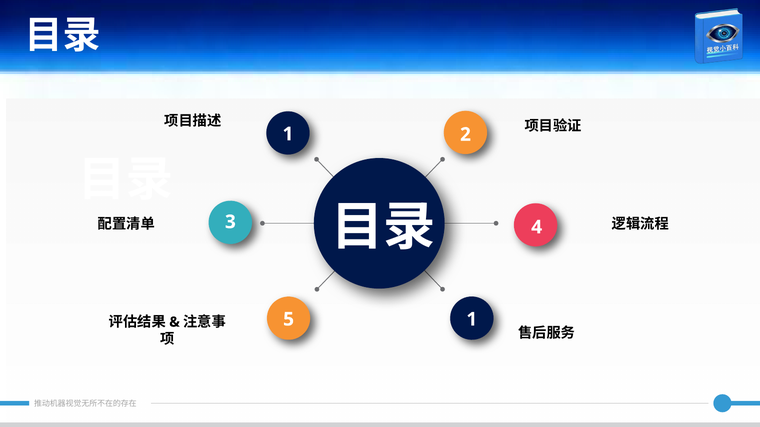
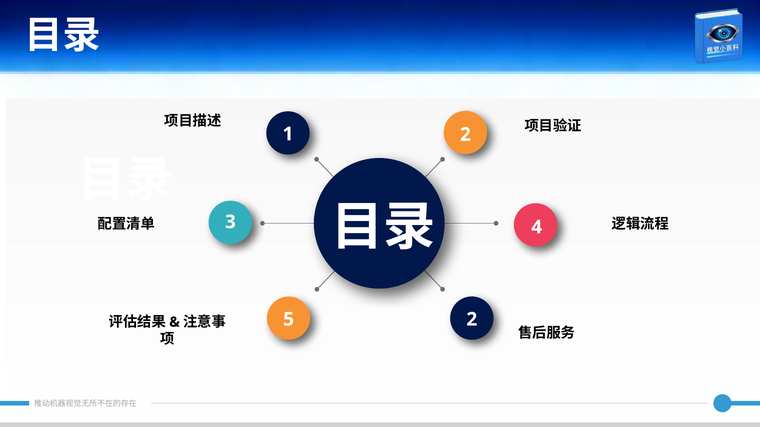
5 1: 1 -> 2 (472, 320)
